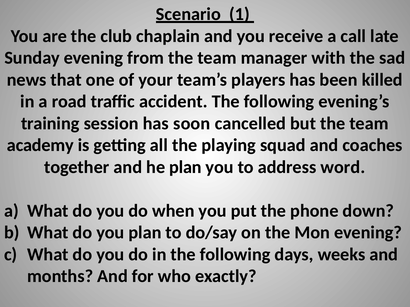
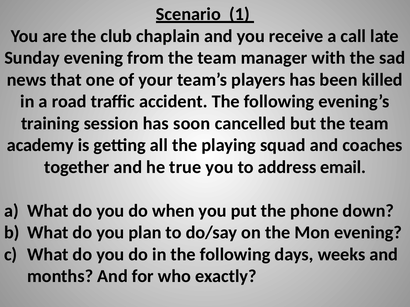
he plan: plan -> true (185, 167)
word: word -> email (343, 167)
